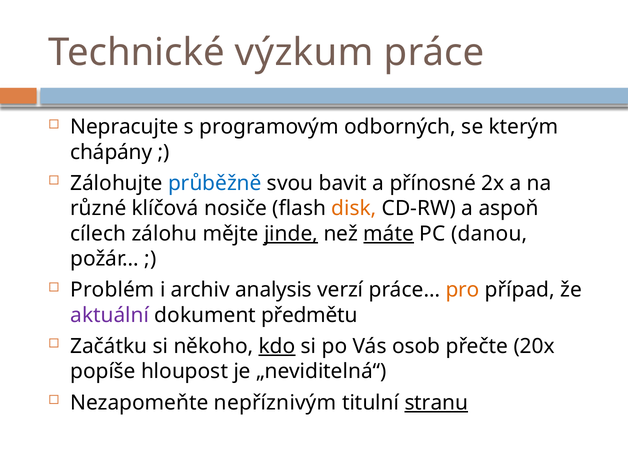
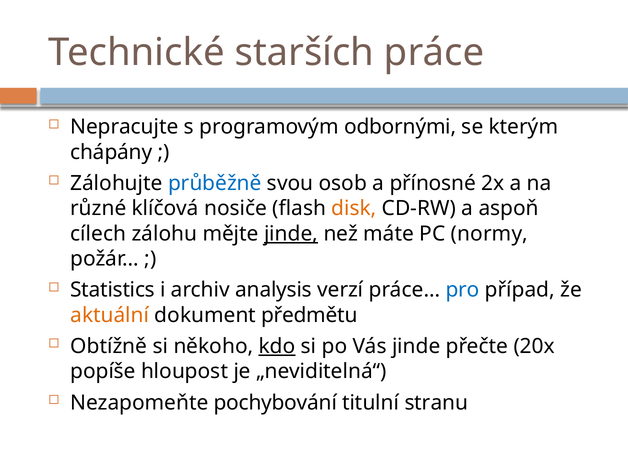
výzkum: výzkum -> starších (304, 52)
odborných: odborných -> odbornými (400, 127)
bavit: bavit -> osob (343, 183)
máte underline: present -> none (389, 234)
danou: danou -> normy (489, 234)
Problém: Problém -> Statistics (113, 290)
pro colour: orange -> blue (463, 290)
aktuální colour: purple -> orange (110, 315)
Začátku: Začátku -> Obtížně (109, 346)
Vás osob: osob -> jinde (416, 346)
nepříznivým: nepříznivým -> pochybování (275, 403)
stranu underline: present -> none (436, 403)
